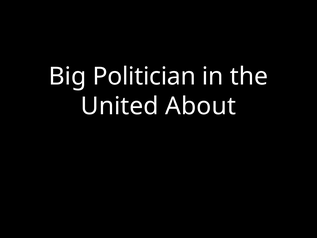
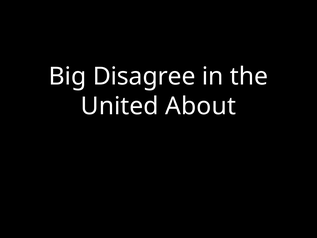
Politician: Politician -> Disagree (144, 76)
